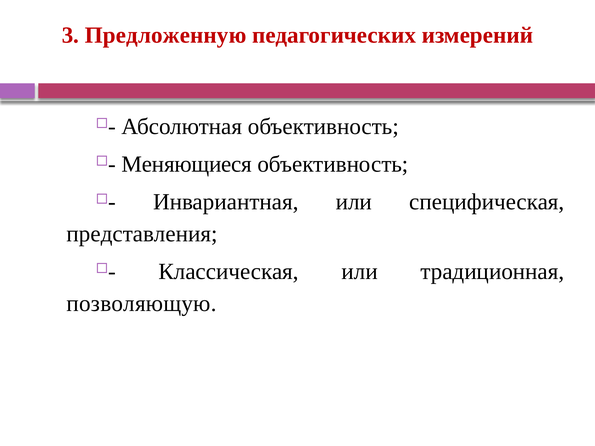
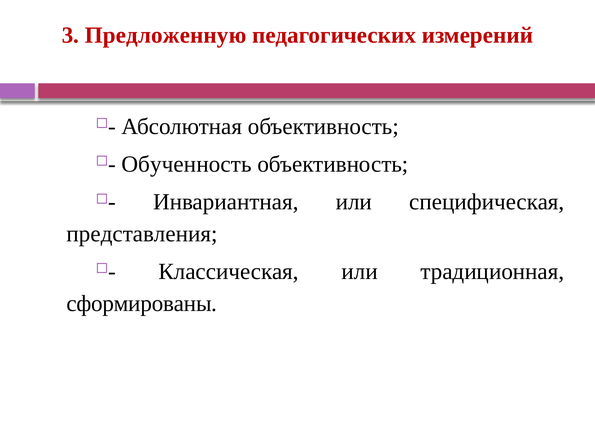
Меняющиеся: Меняющиеся -> Обученность (187, 164)
позволяющую: позволяющую -> сформированы (142, 304)
